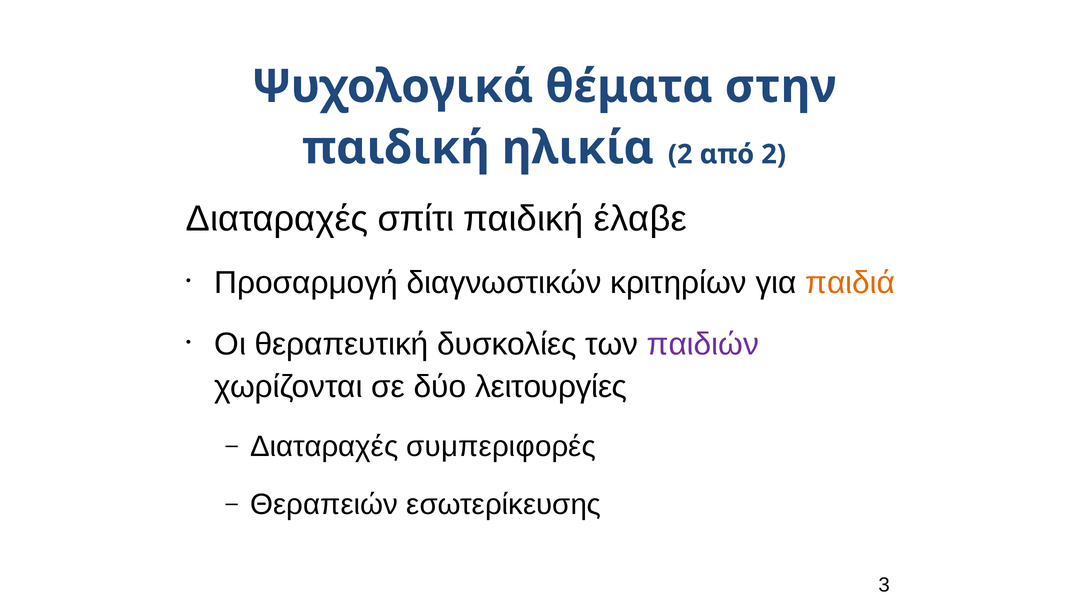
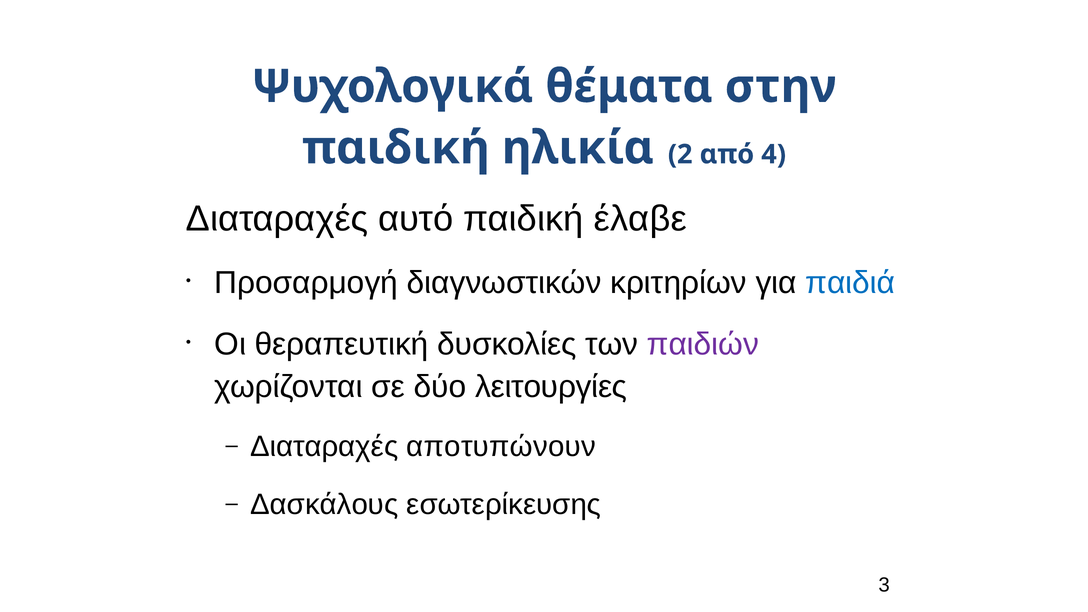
από 2: 2 -> 4 (774, 154)
σπίτι: σπίτι -> αυτό (416, 219)
παιδιά colour: orange -> blue (850, 283)
συμπεριφορές: συμπεριφορές -> αποτυπώνουν (501, 447)
Θεραπειών: Θεραπειών -> Δασκάλους (324, 505)
